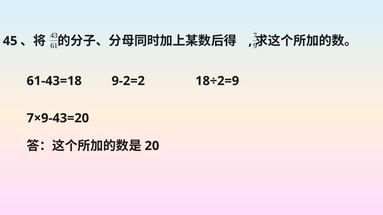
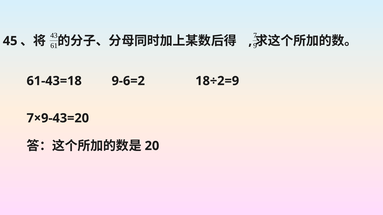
9-2=2: 9-2=2 -> 9-6=2 (128, 81)
